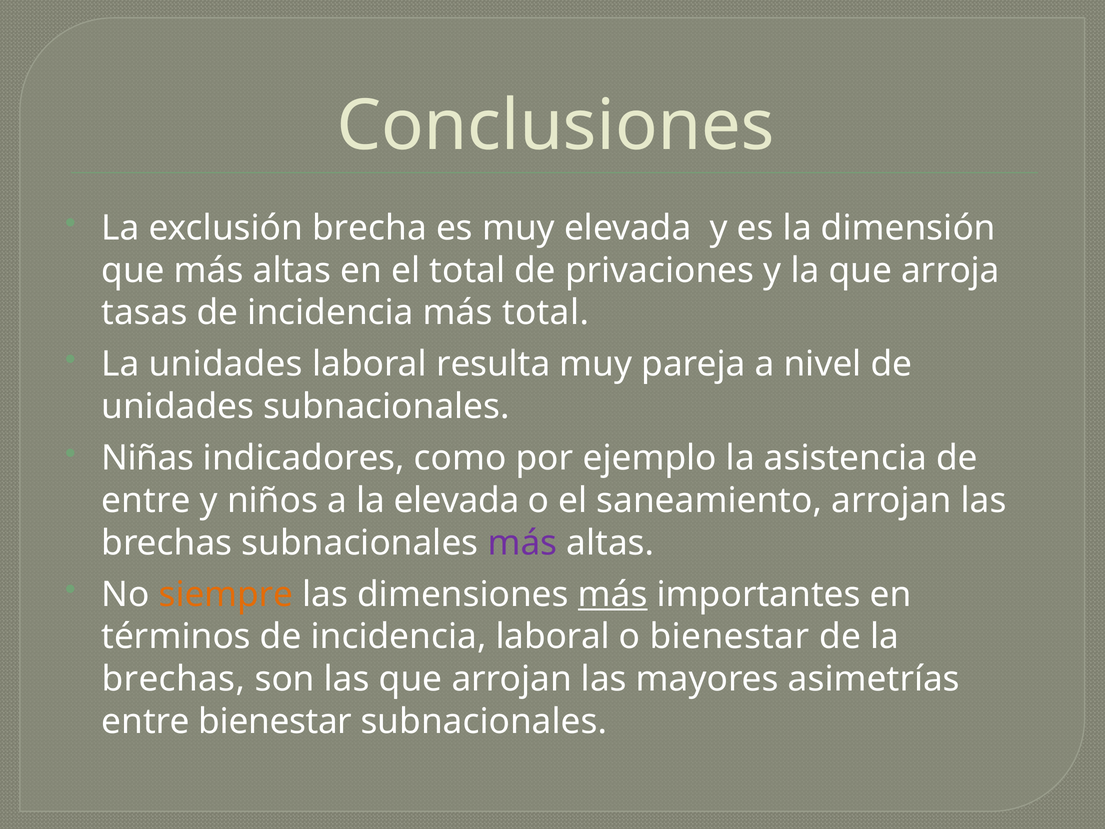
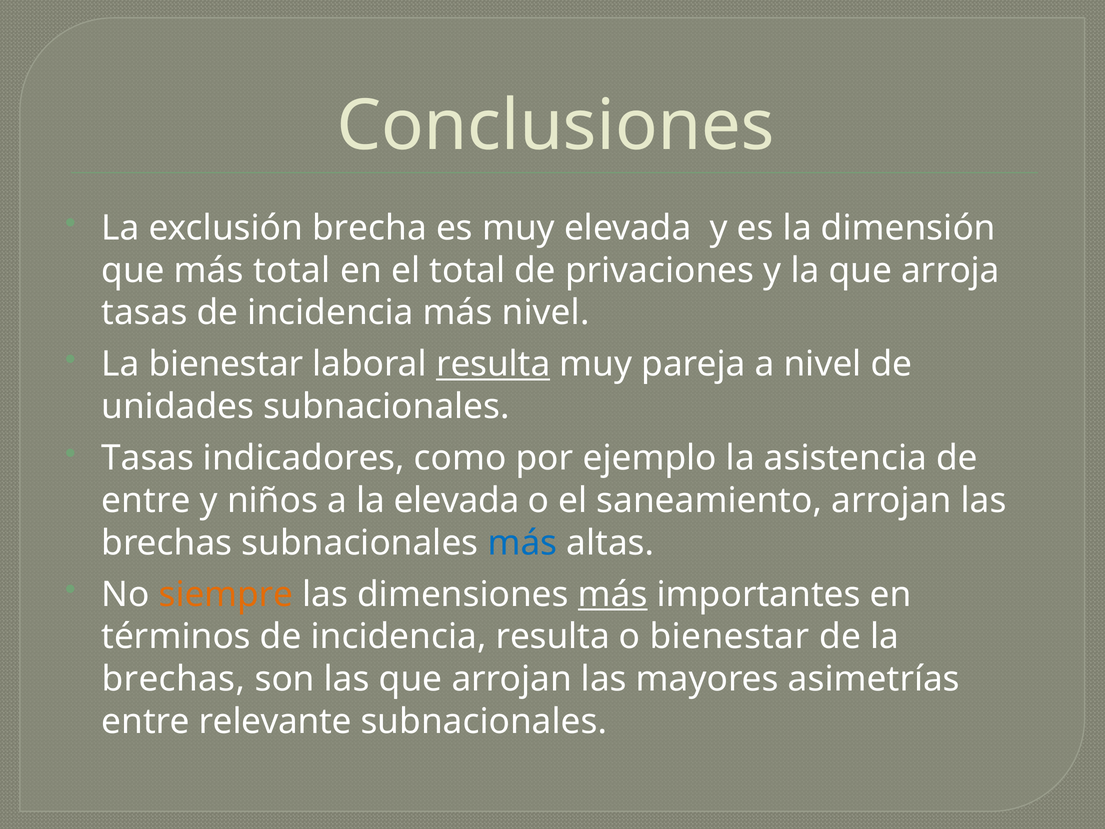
que más altas: altas -> total (292, 270)
más total: total -> nivel (546, 313)
La unidades: unidades -> bienestar (226, 364)
resulta underline: none -> present (493, 364)
Niñas: Niñas -> Tasas (148, 458)
más colour: purple -> blue (522, 543)
incidencia laboral: laboral -> resulta (553, 637)
entre bienestar: bienestar -> relevante (275, 721)
